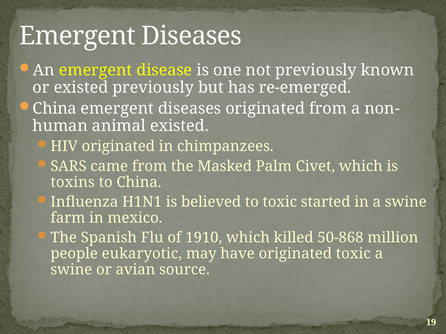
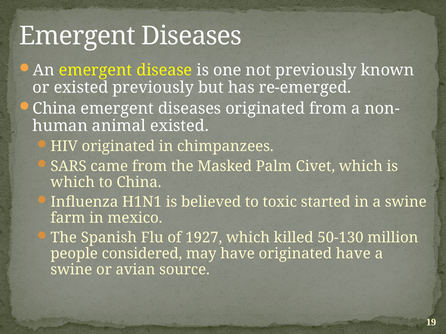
toxins: toxins -> which (73, 182)
1910: 1910 -> 1927 (204, 238)
50-868: 50-868 -> 50-130 (340, 238)
eukaryotic: eukaryotic -> considered (142, 254)
originated toxic: toxic -> have (353, 254)
